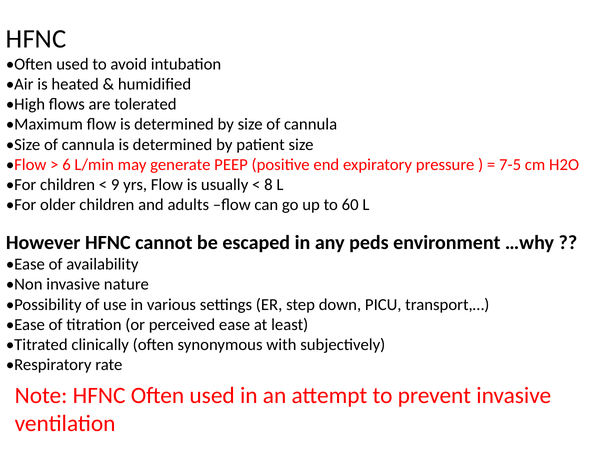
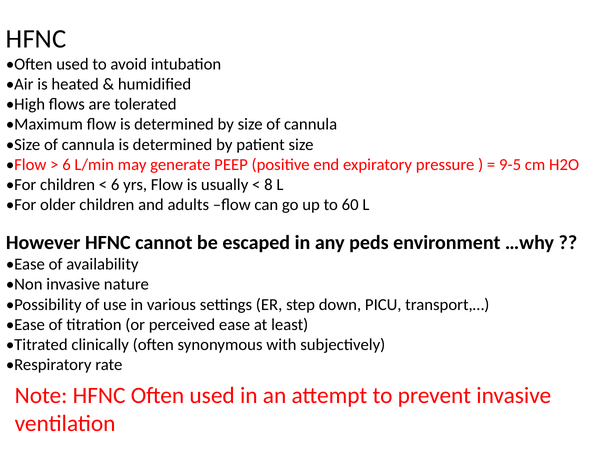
7-5: 7-5 -> 9-5 (510, 164)
9: 9 -> 6 (115, 184)
